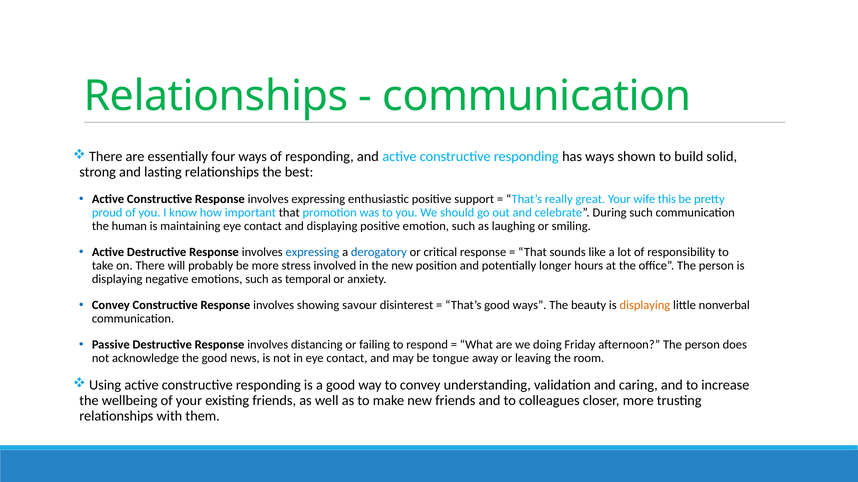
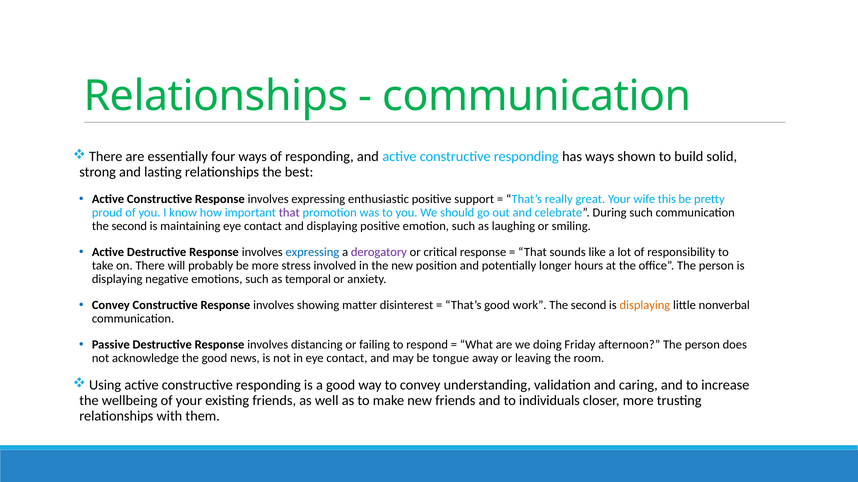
that colour: black -> purple (289, 213)
human: human -> second (129, 226)
derogatory colour: blue -> purple (379, 252)
savour: savour -> matter (360, 305)
good ways: ways -> work (530, 305)
beauty: beauty -> second (589, 305)
colleagues: colleagues -> individuals (549, 401)
